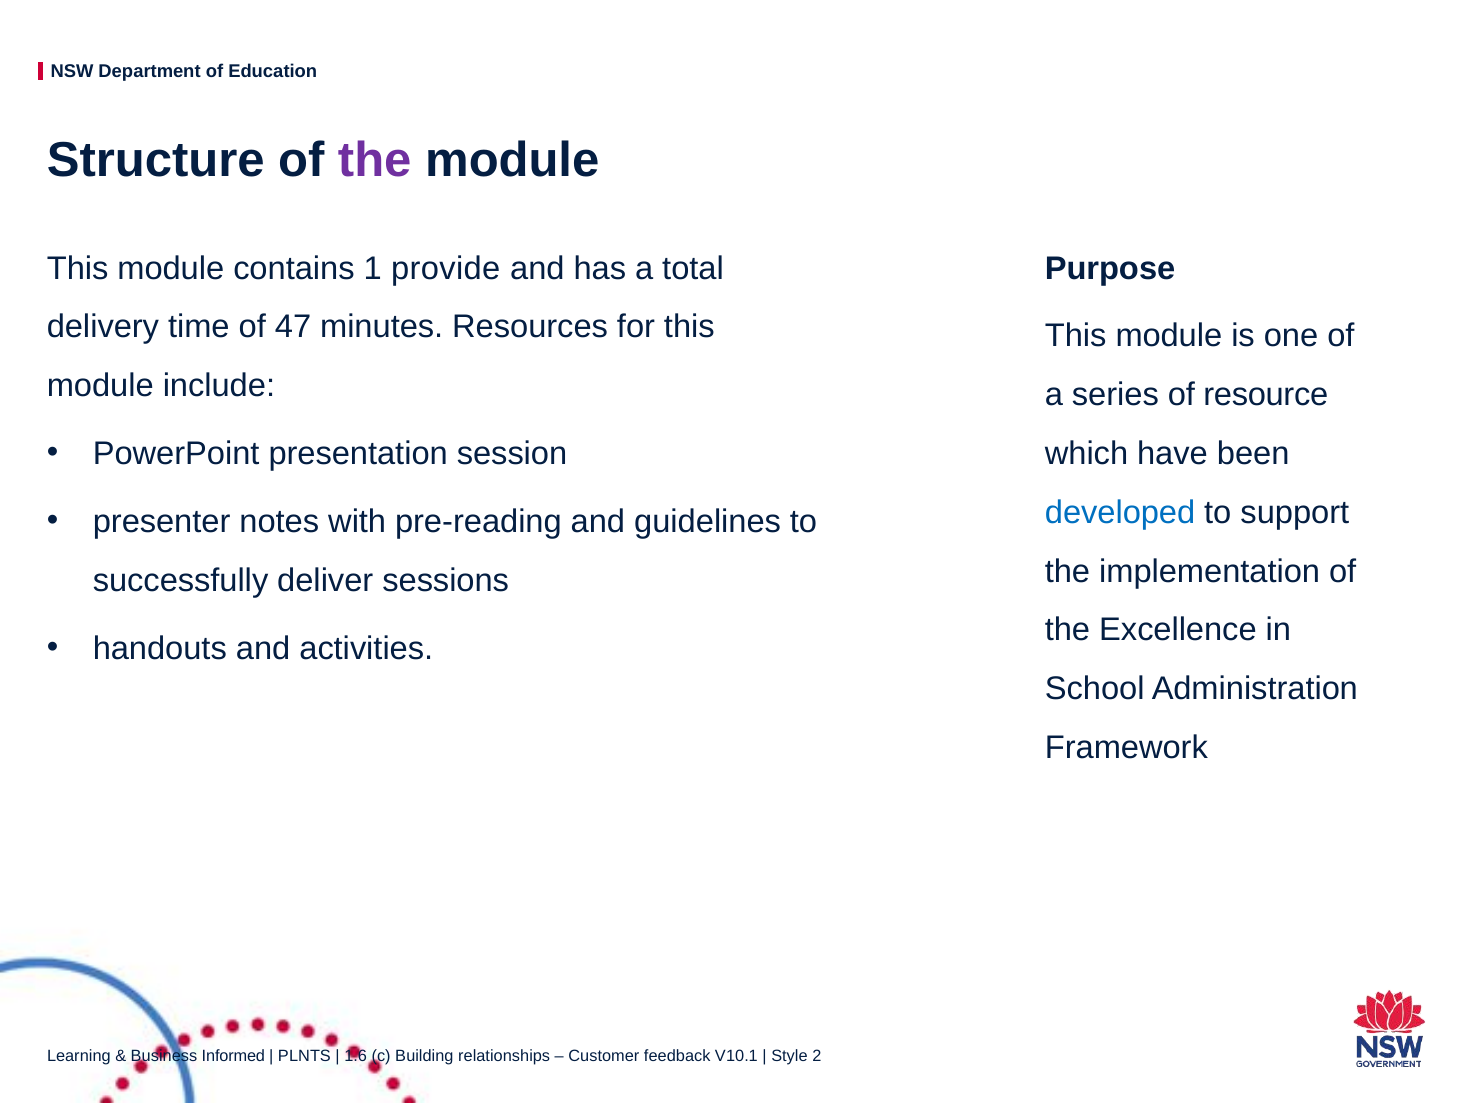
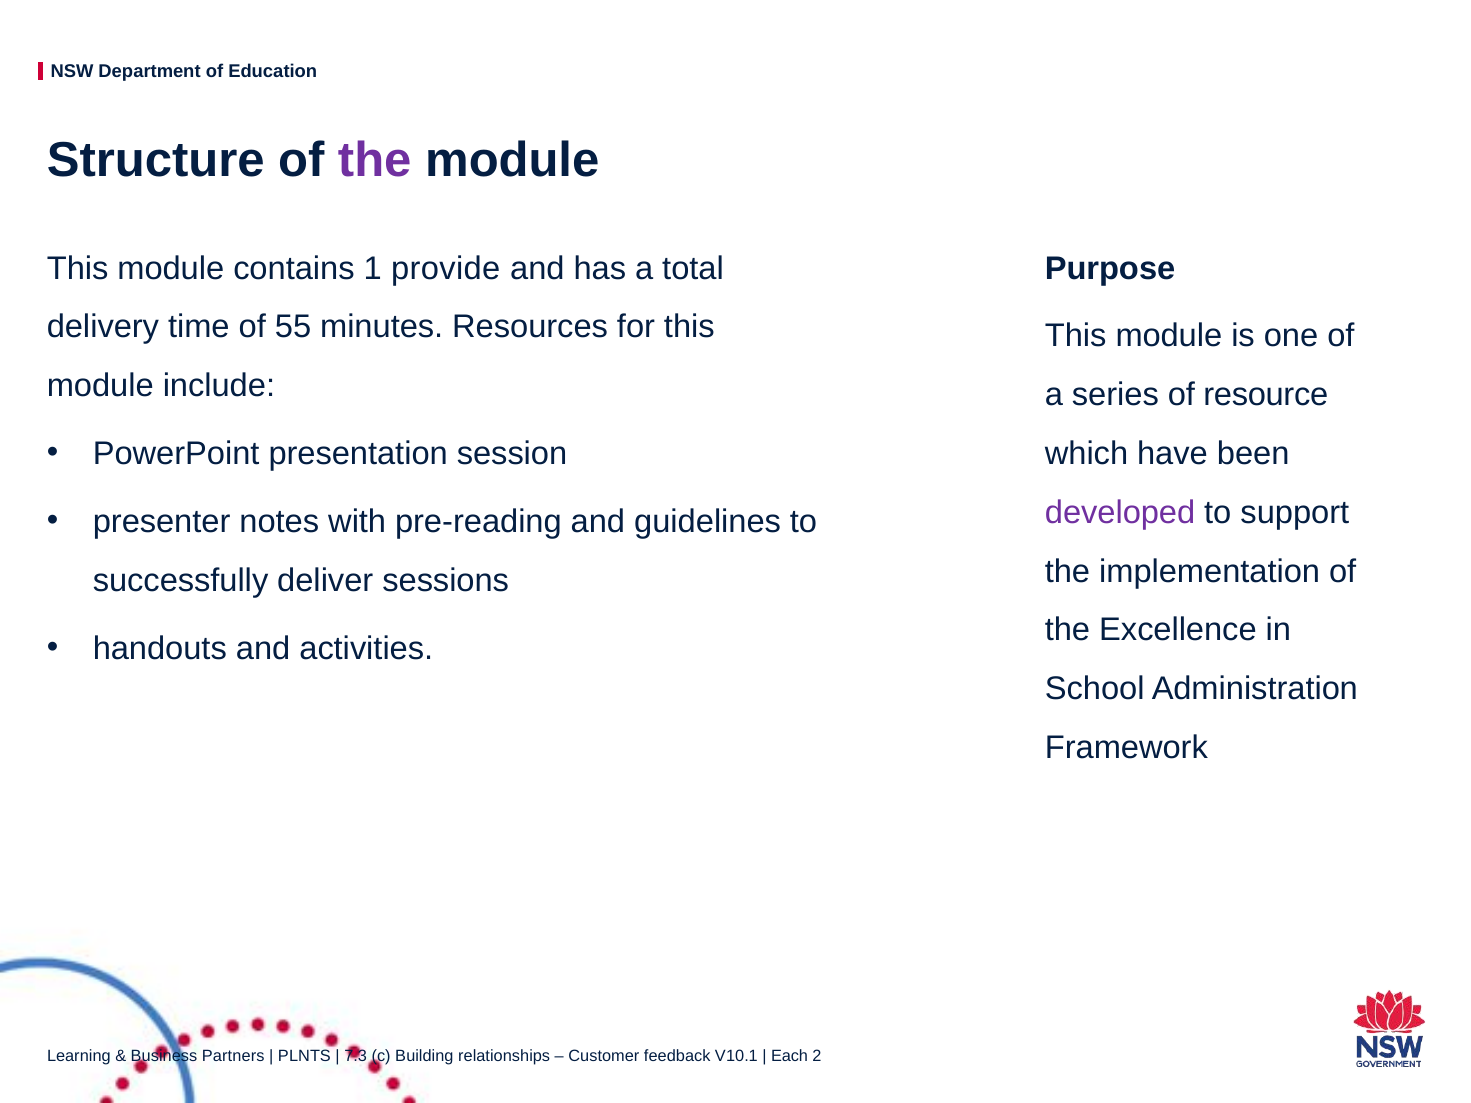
47: 47 -> 55 (293, 327)
developed colour: blue -> purple (1120, 513)
Informed: Informed -> Partners (233, 1057)
1.6: 1.6 -> 7.3 (356, 1057)
Style: Style -> Each (790, 1057)
